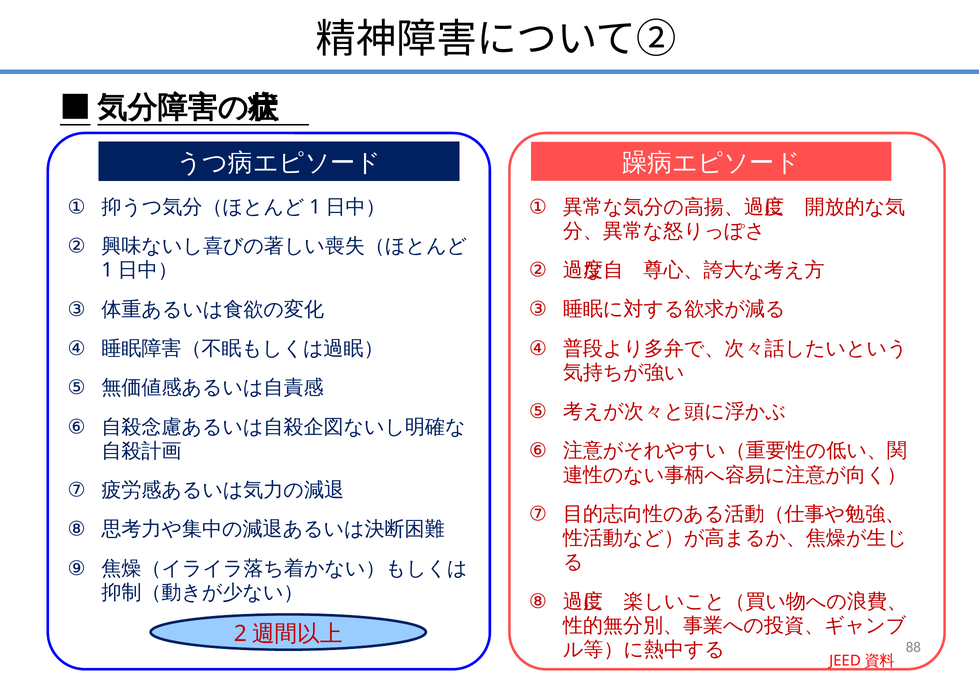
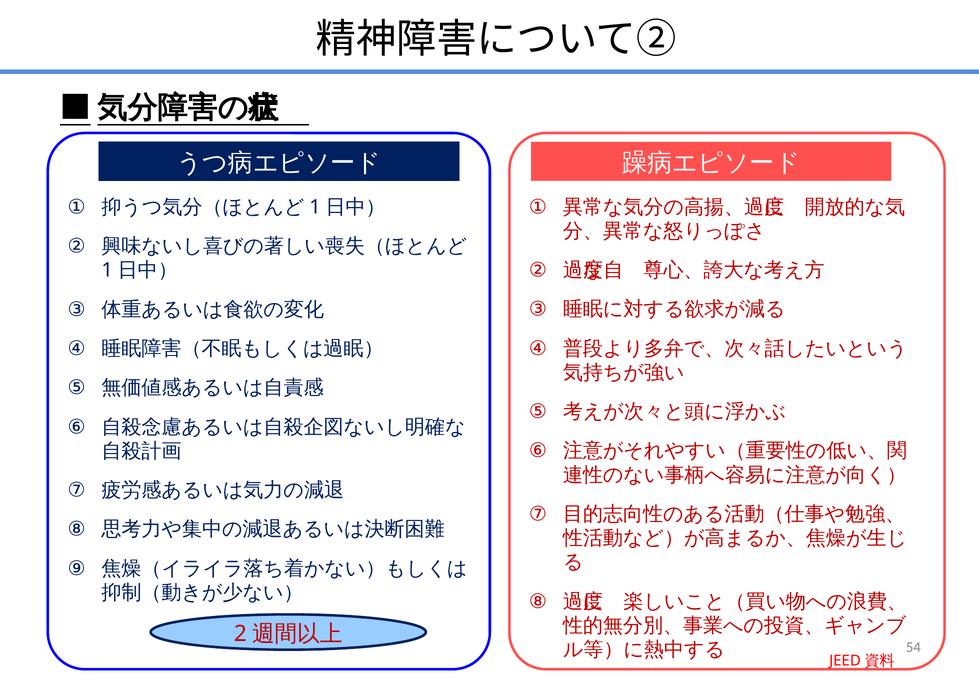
88: 88 -> 54 (913, 647)
